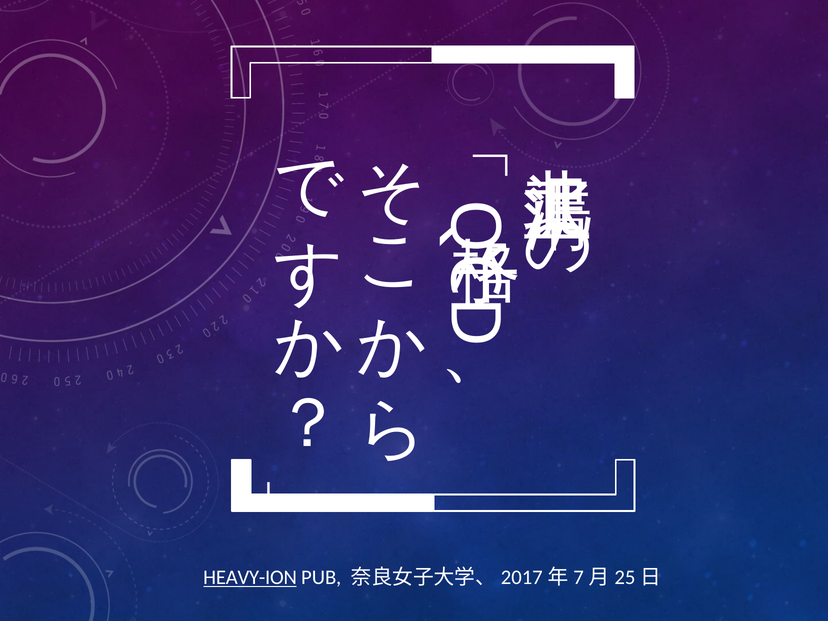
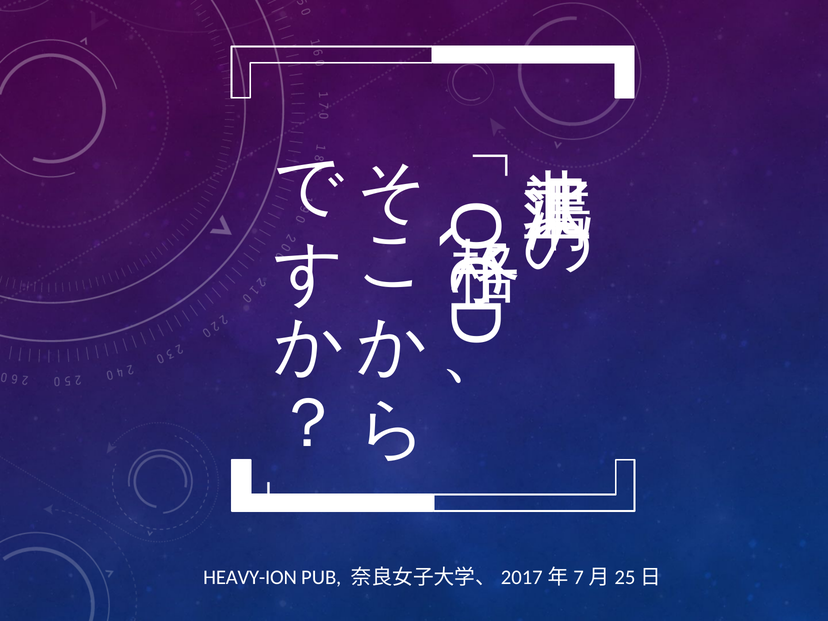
HEAVY-ION underline: present -> none (250, 578)
